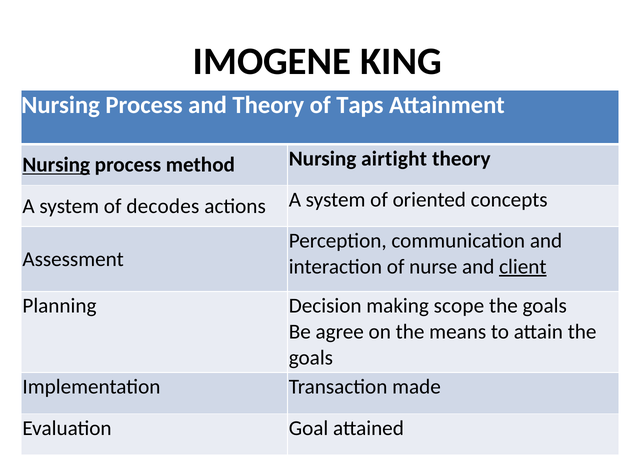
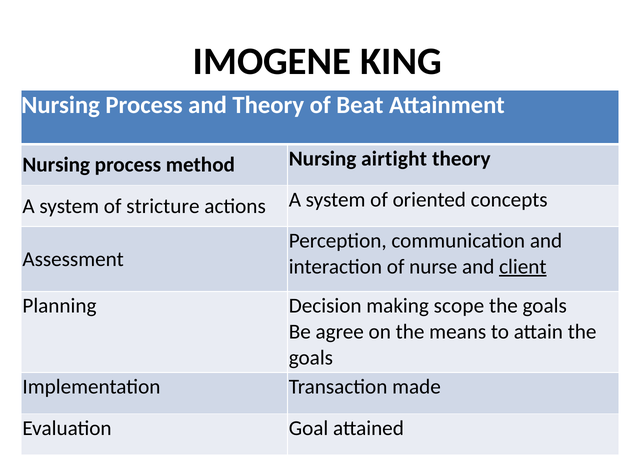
Taps: Taps -> Beat (360, 105)
Nursing underline: present -> none (56, 165)
decodes: decodes -> stricture (163, 206)
